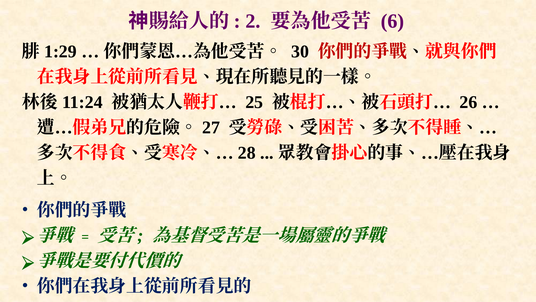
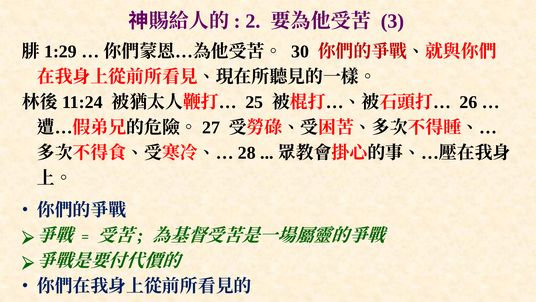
6: 6 -> 3 (393, 21)
